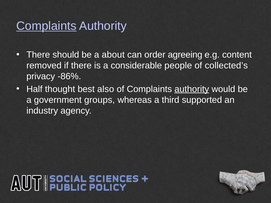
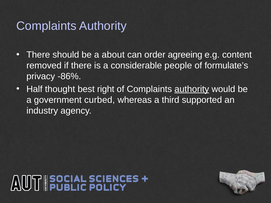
Complaints underline: present -> none (46, 26)
collected’s: collected’s -> formulate’s (226, 66)
also: also -> right (106, 89)
groups: groups -> curbed (100, 100)
